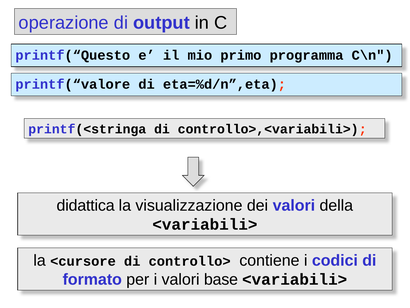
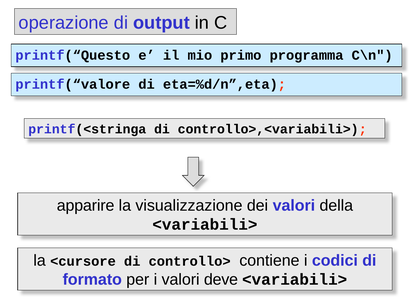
didattica: didattica -> apparire (86, 205)
base: base -> deve (221, 279)
